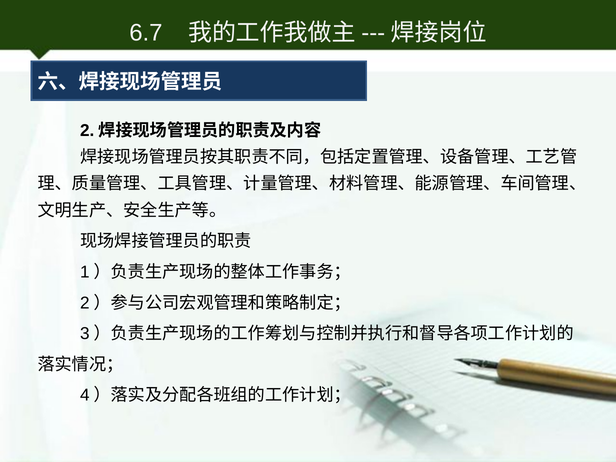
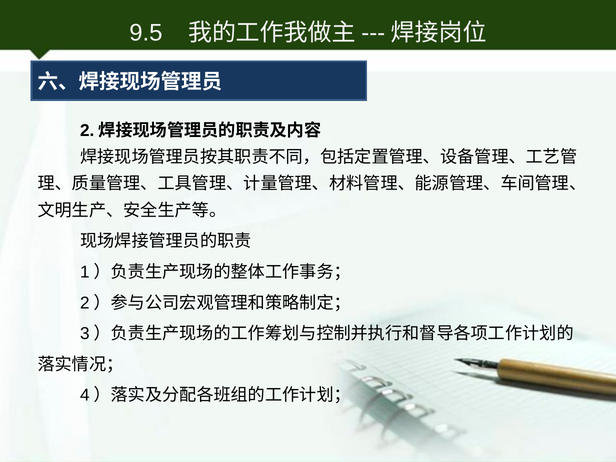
6.7: 6.7 -> 9.5 (146, 33)
